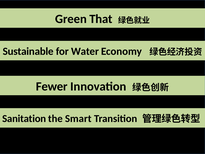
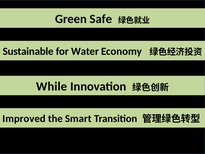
That: That -> Safe (101, 19)
Fewer: Fewer -> While (52, 86)
Sanitation: Sanitation -> Improved (24, 118)
